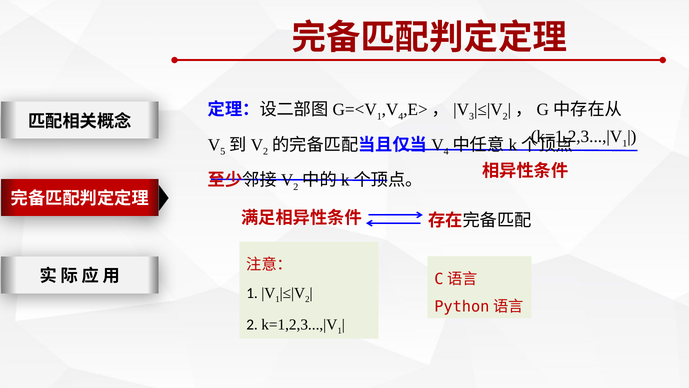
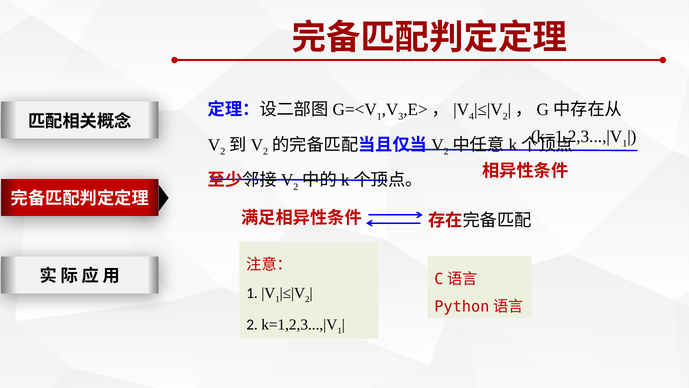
4: 4 -> 3 (401, 116)
3: 3 -> 4 (472, 116)
5: 5 -> 2 (223, 152)
4: 4 -> 2 (446, 152)
